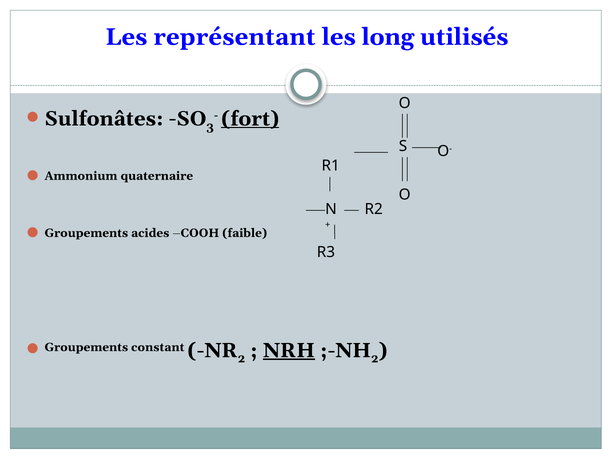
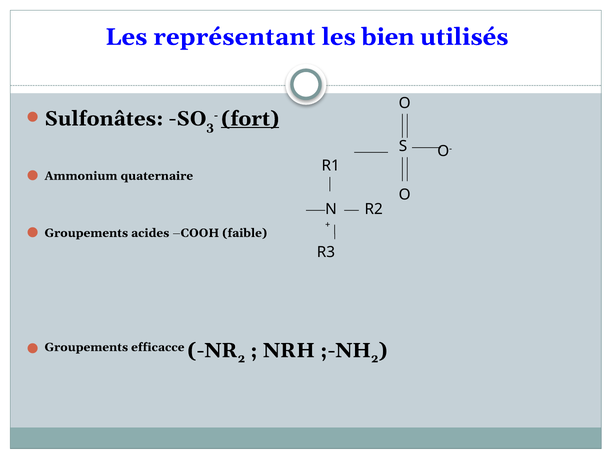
long: long -> bien (388, 37)
constant: constant -> efficacce (158, 347)
NRH underline: present -> none (289, 350)
